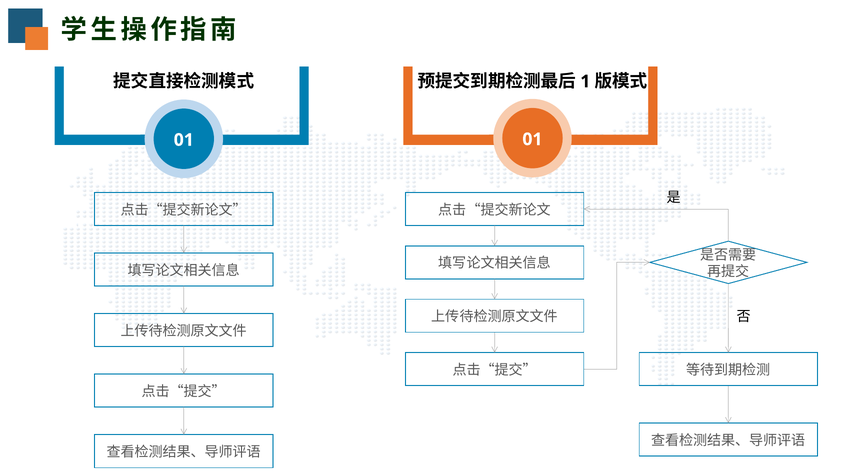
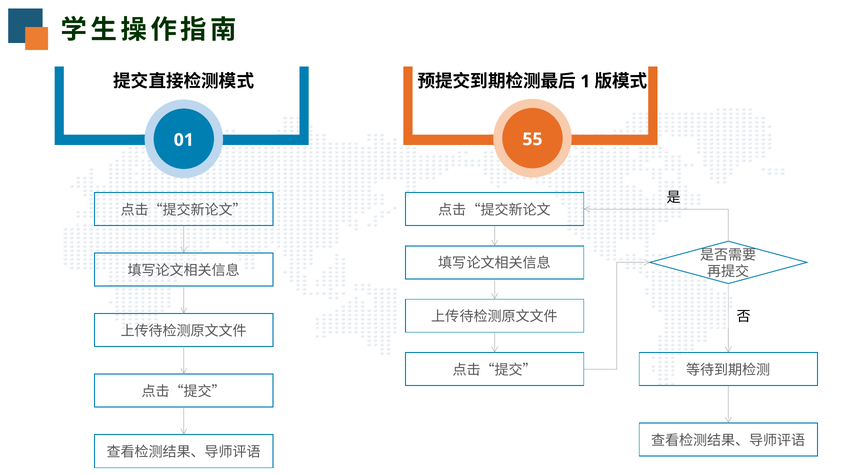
01 01: 01 -> 55 (532, 139)
